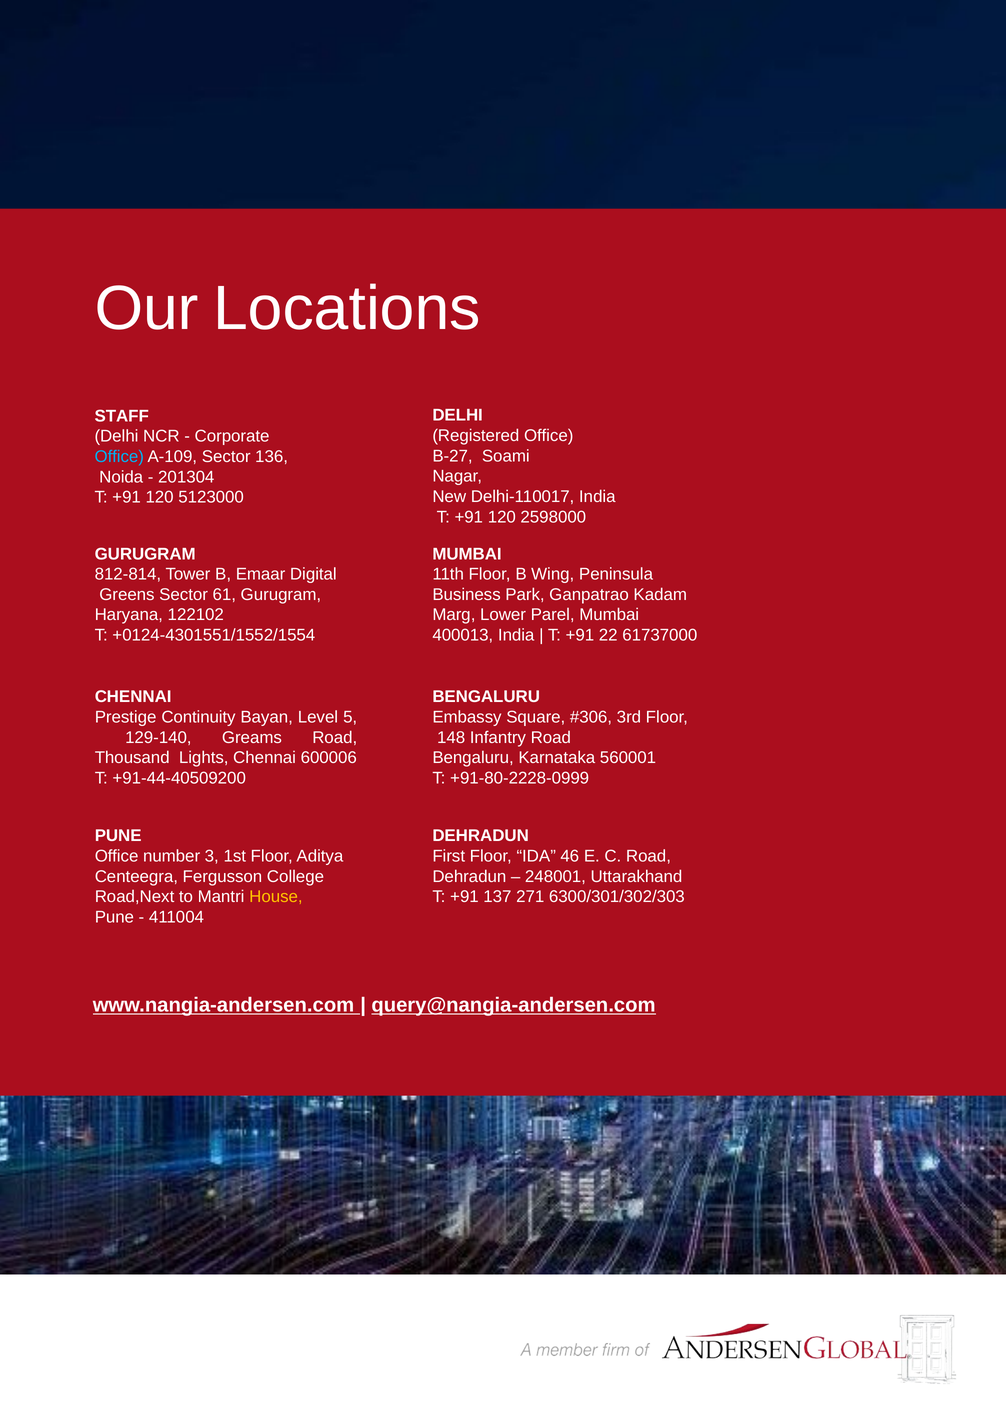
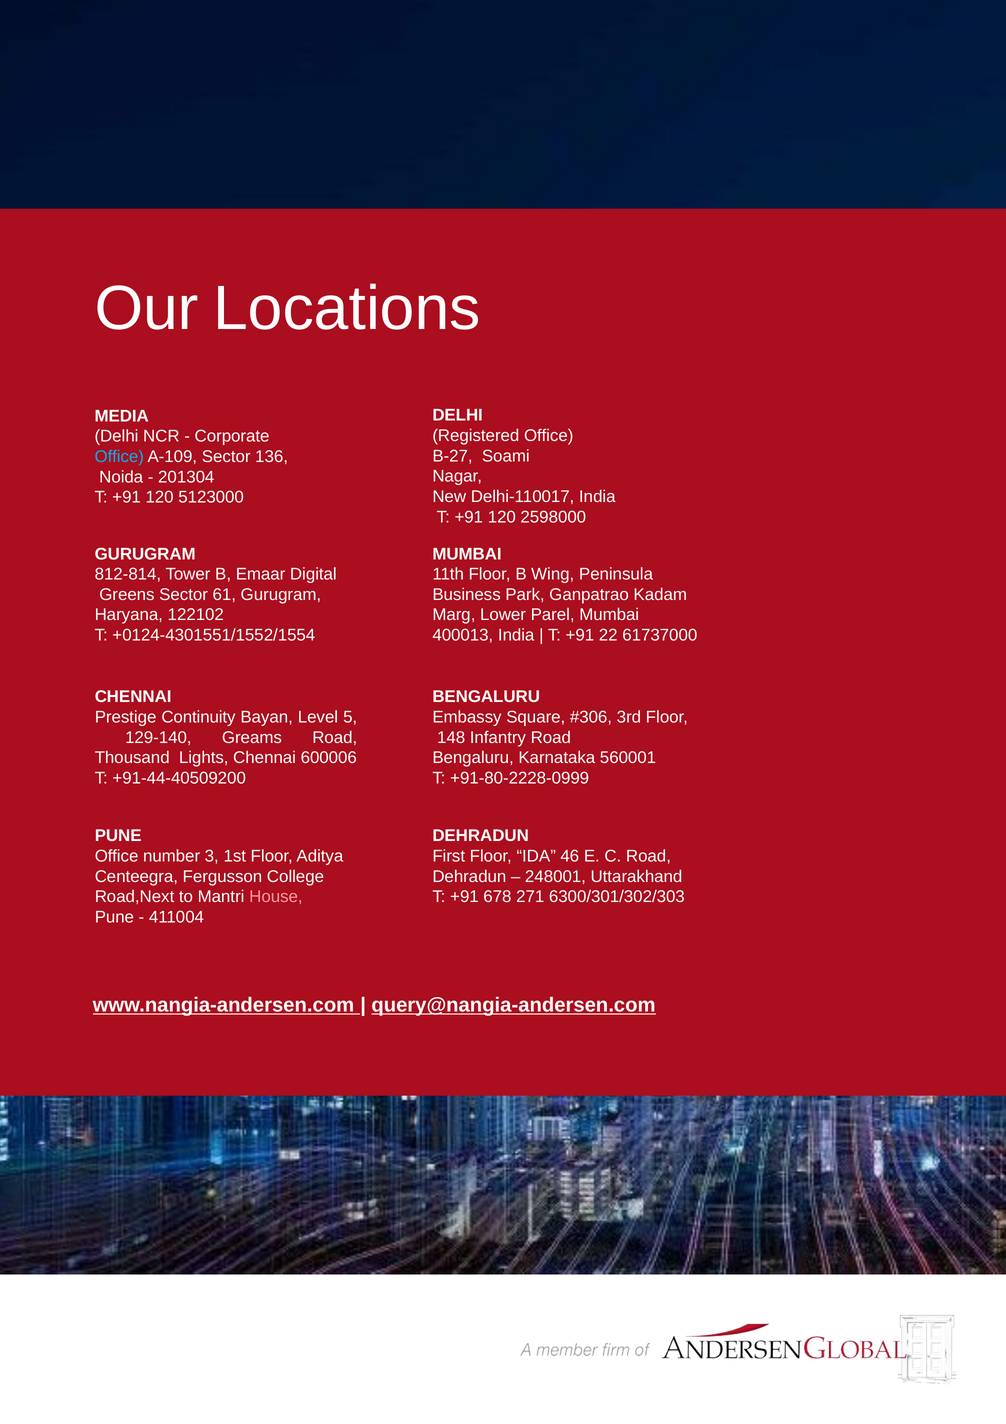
STAFF: STAFF -> MEDIA (122, 416)
House colour: yellow -> pink (276, 897)
137: 137 -> 678 (497, 897)
